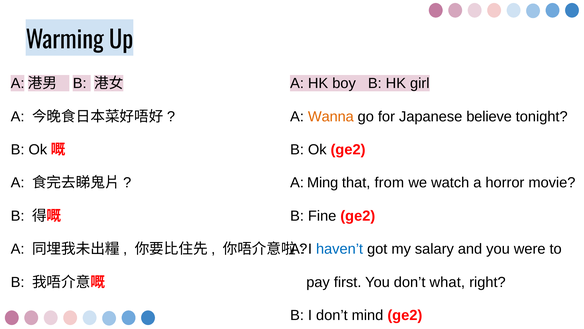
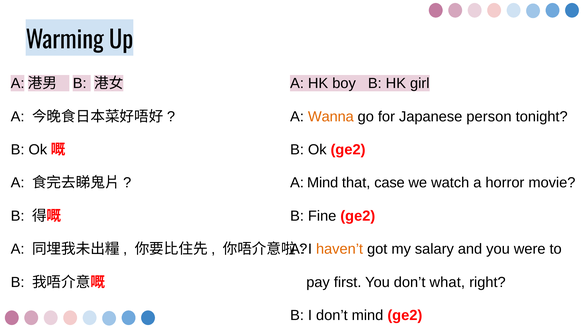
believe: believe -> person (489, 116)
A Ming: Ming -> Mind (323, 183)
from: from -> case (389, 183)
haven’t colour: blue -> orange (340, 249)
